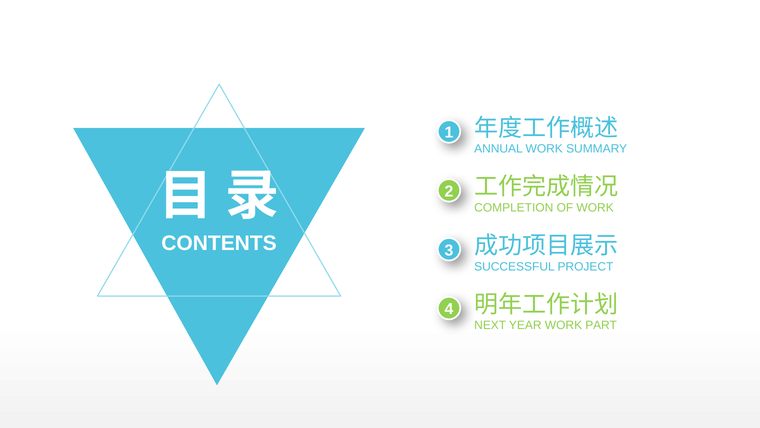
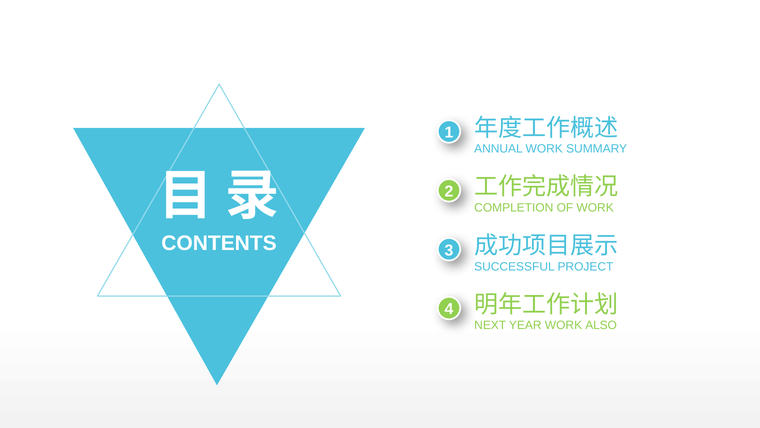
PART: PART -> ALSO (601, 325)
